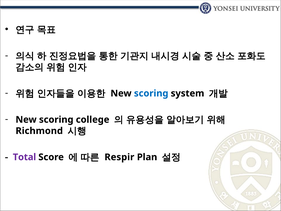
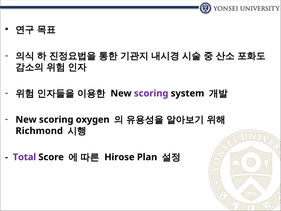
scoring colour: blue -> purple (151, 93)
college: college -> oxygen (93, 119)
Respir: Respir -> Hirose (119, 157)
